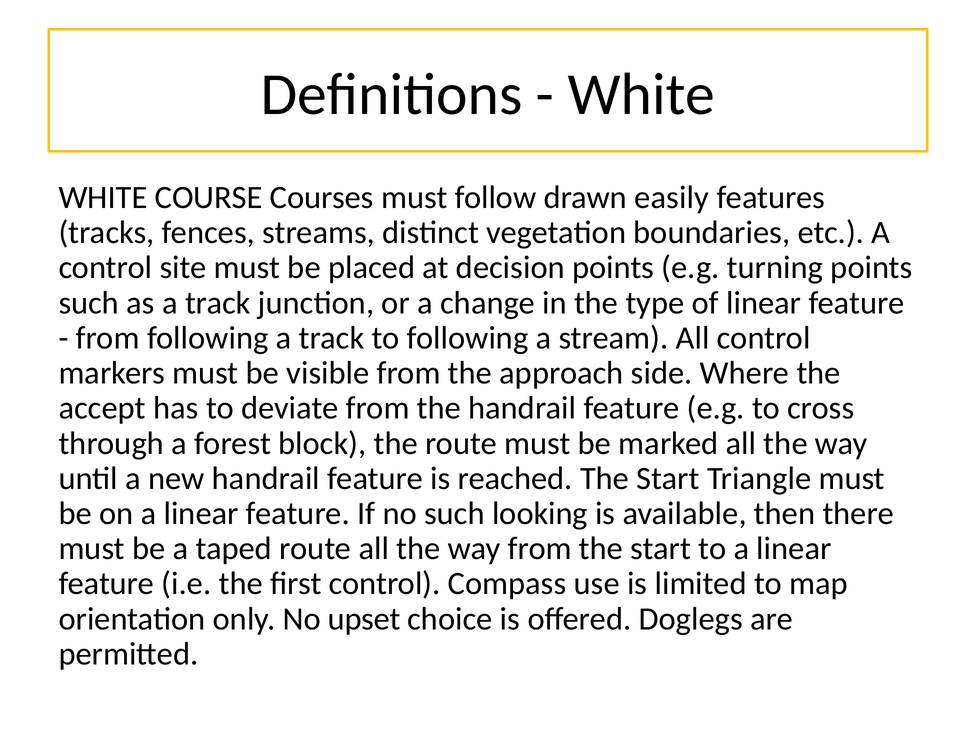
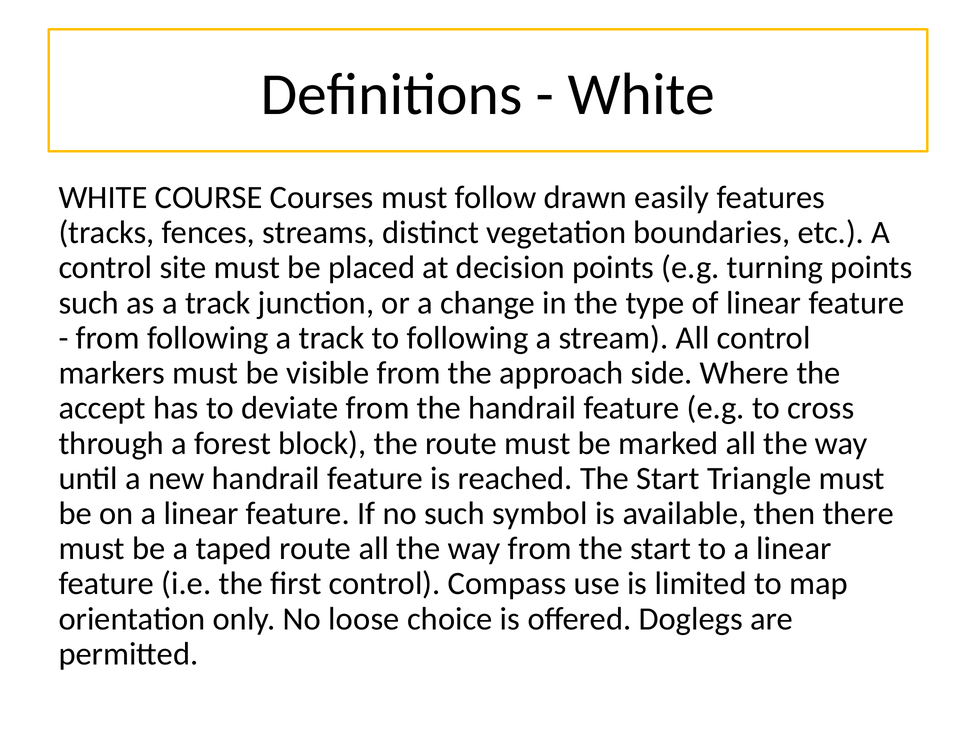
looking: looking -> symbol (540, 514)
upset: upset -> loose (364, 619)
